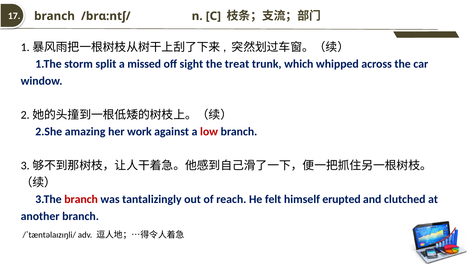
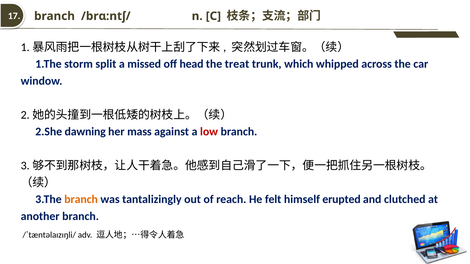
sight: sight -> head (191, 64)
amazing: amazing -> dawning (85, 132)
work: work -> mass (139, 132)
branch colour: red -> orange (81, 200)
